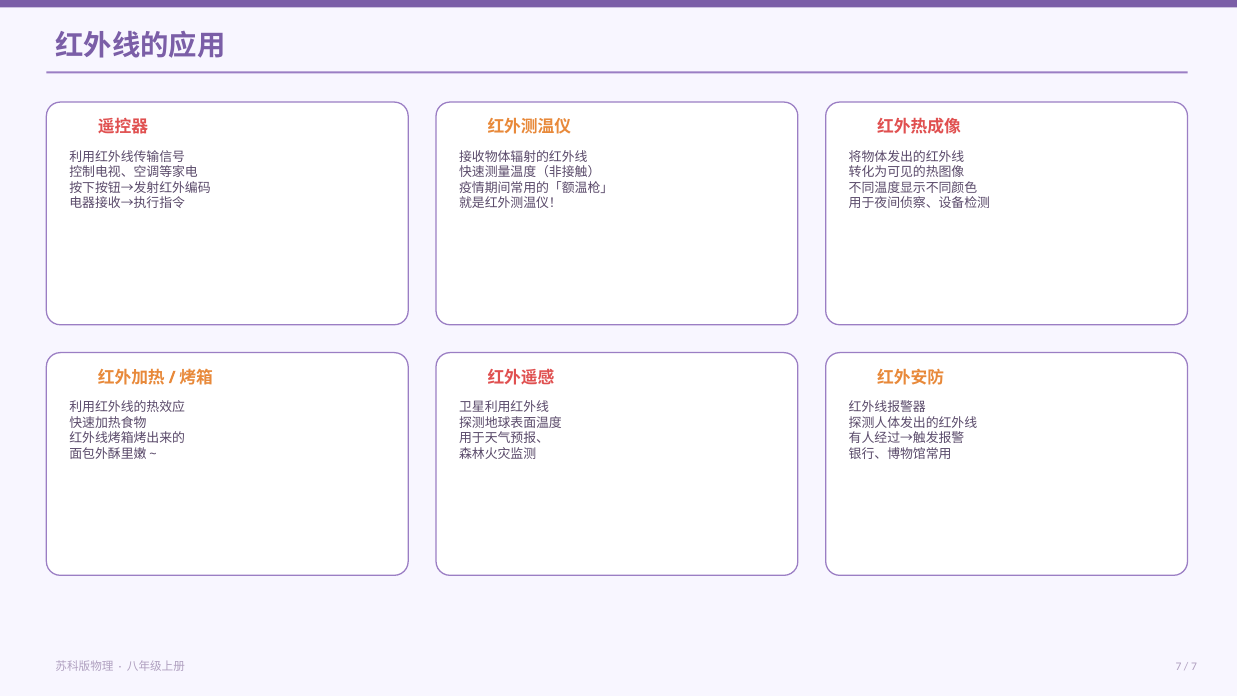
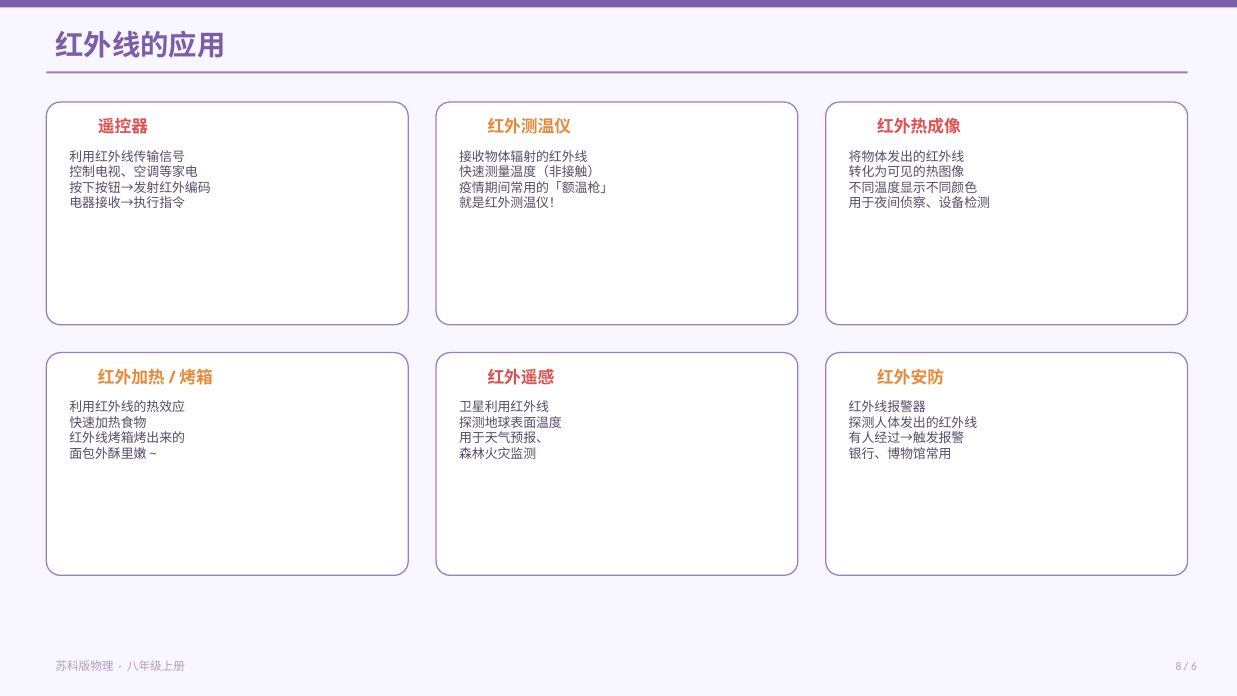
7: 7 -> 8 (1179, 666)
7: 7 -> 6 (1194, 666)
